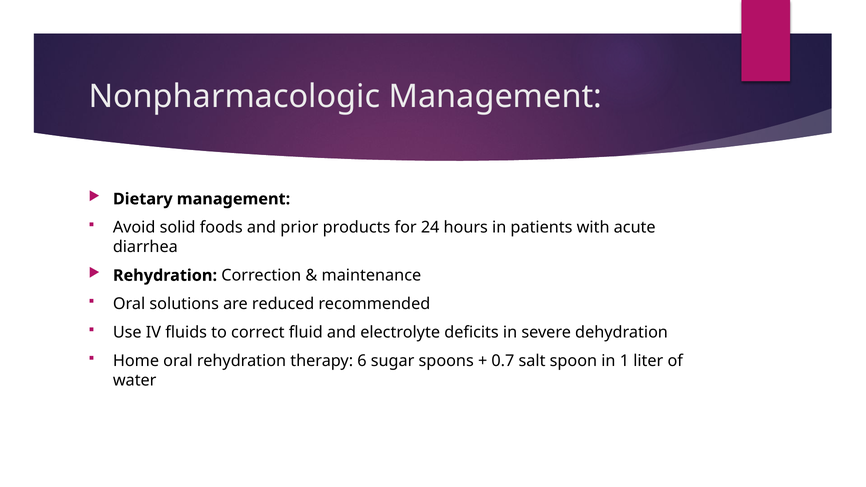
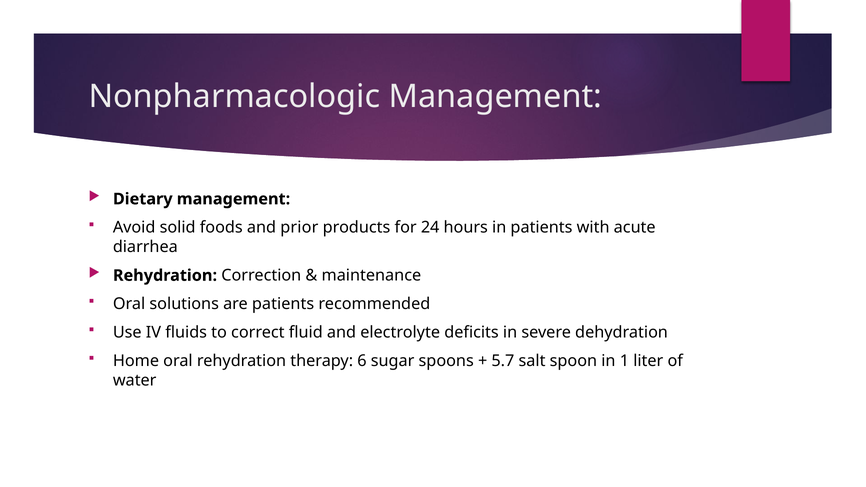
are reduced: reduced -> patients (283, 304)
0.7: 0.7 -> 5.7 (503, 361)
